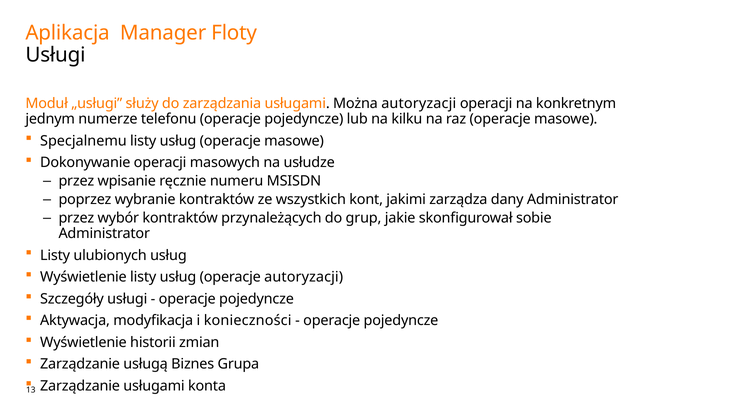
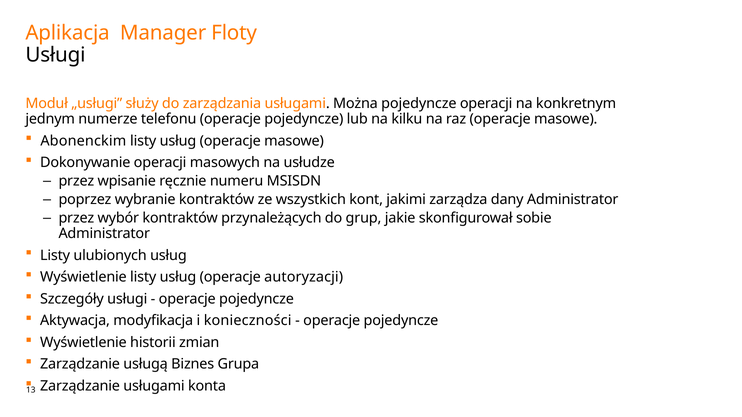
Można autoryzacji: autoryzacji -> pojedyncze (419, 104)
Specjalnemu: Specjalnemu -> Abonenckim (83, 141)
